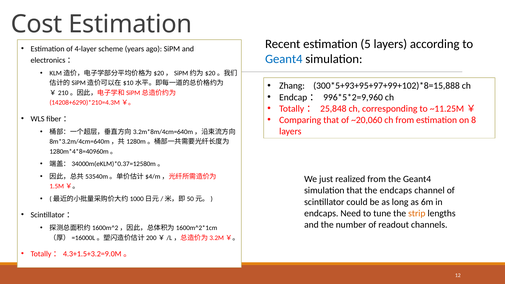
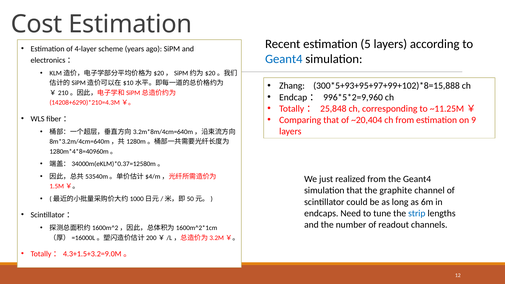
~20,060: ~20,060 -> ~20,404 (367, 120)
8: 8 -> 9 (474, 120)
the endcaps: endcaps -> graphite (396, 191)
strip colour: orange -> blue (417, 213)
